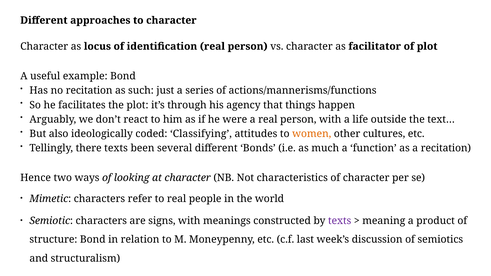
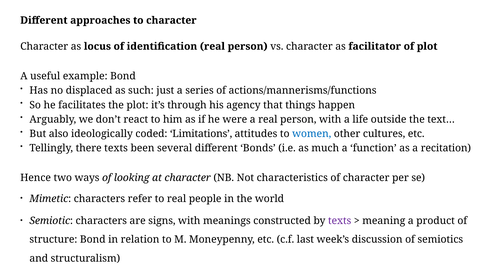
no recitation: recitation -> displaced (89, 91)
Classifying: Classifying -> Limitations (201, 134)
women colour: orange -> blue (312, 134)
